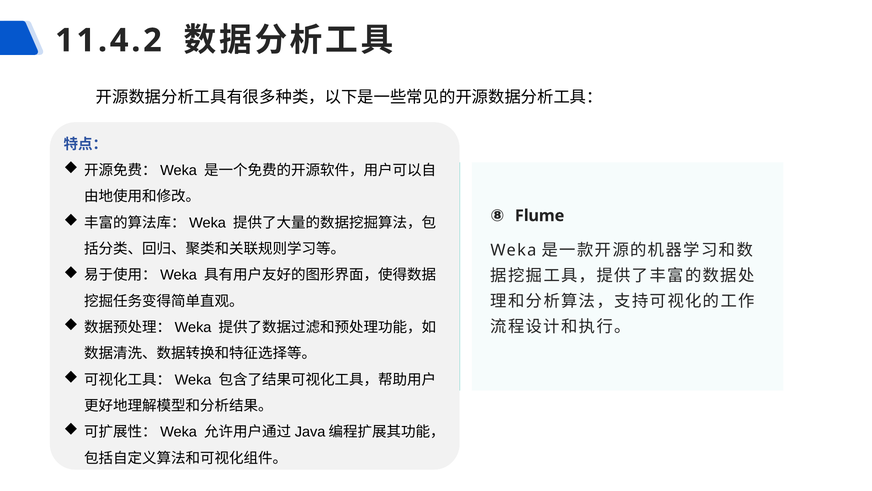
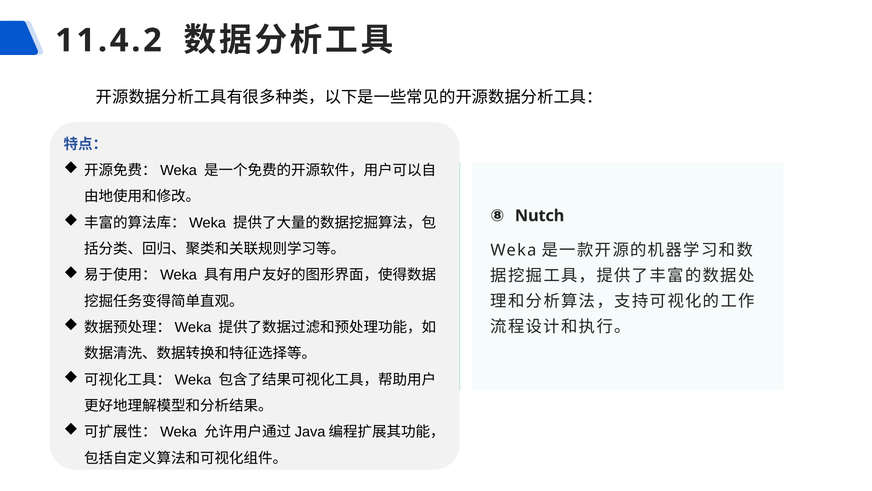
Flume: Flume -> Nutch (540, 216)
